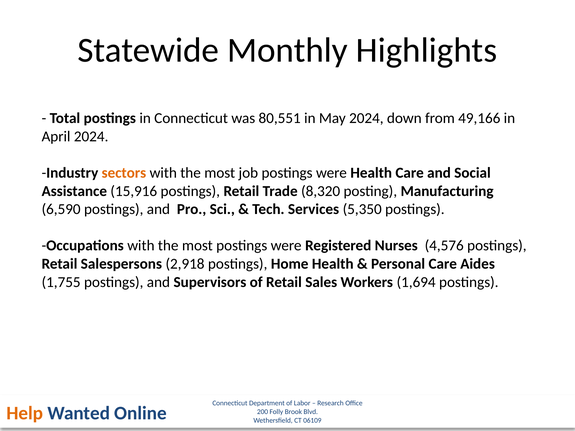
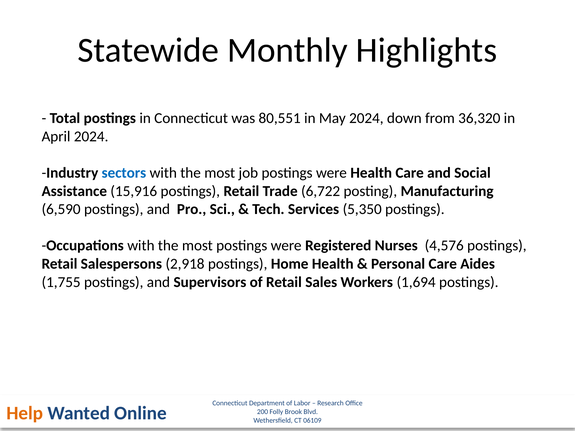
49,166: 49,166 -> 36,320 (479, 118)
sectors colour: orange -> blue (124, 173)
8,320: 8,320 -> 6,722 (321, 191)
